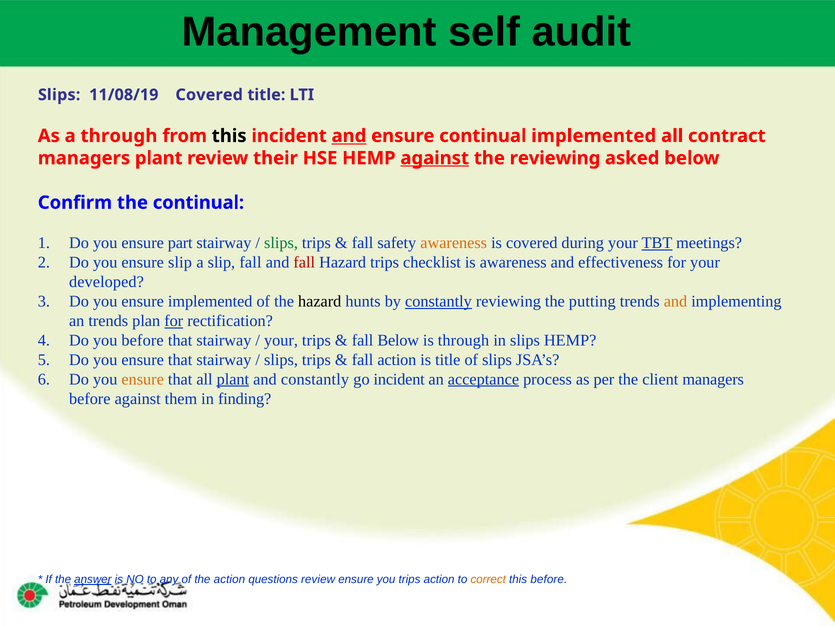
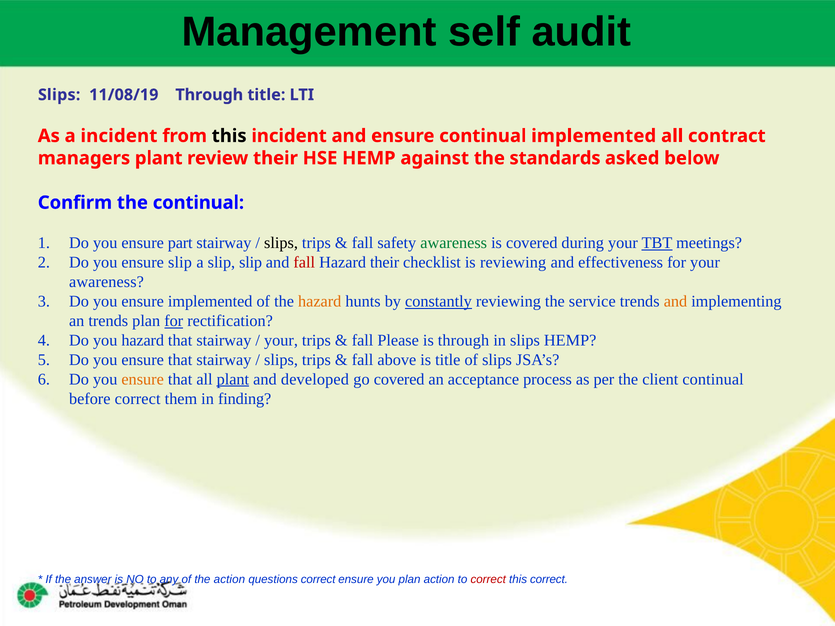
11/08/19 Covered: Covered -> Through (209, 95)
a through: through -> incident (119, 136)
and underline: present -> none (349, 136)
against underline: present -> none (435, 158)
the reviewing: reviewing -> standards (555, 158)
slips colour: green -> black (281, 243)
awareness colour: orange -> green (454, 243)
slip fall: fall -> slip (251, 262)
Hazard trips: trips -> their (385, 262)
is awareness: awareness -> reviewing (513, 262)
developed: developed -> awareness (106, 282)
hazard colour: black -> orange (320, 301)
putting: putting -> service (592, 301)
you before: before -> hazard (143, 340)
fall Below: Below -> Please (398, 340)
fall action: action -> above (397, 360)
and constantly: constantly -> developed (315, 379)
go incident: incident -> covered (399, 379)
acceptance underline: present -> none (483, 379)
client managers: managers -> continual (713, 379)
before against: against -> correct (138, 399)
answer underline: present -> none (93, 580)
questions review: review -> correct (318, 580)
you trips: trips -> plan (410, 580)
correct colour: orange -> red (488, 580)
this before: before -> correct (549, 580)
